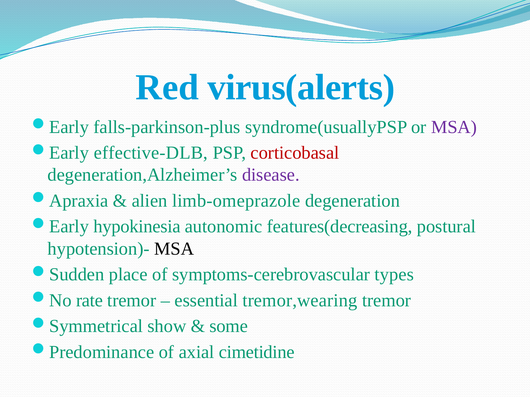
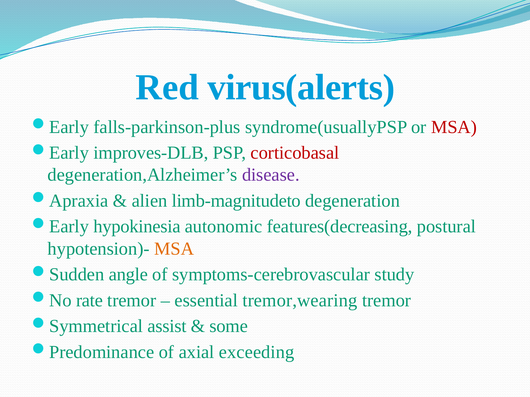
MSA colour: purple -> red (454, 127)
effective-DLB: effective-DLB -> improves-DLB (151, 153)
limb-omeprazole: limb-omeprazole -> limb-magnitudeto (236, 201)
MSA colour: black -> orange (174, 249)
place: place -> angle (128, 275)
types: types -> study (394, 275)
show: show -> assist (167, 327)
cimetidine: cimetidine -> exceeding (257, 353)
